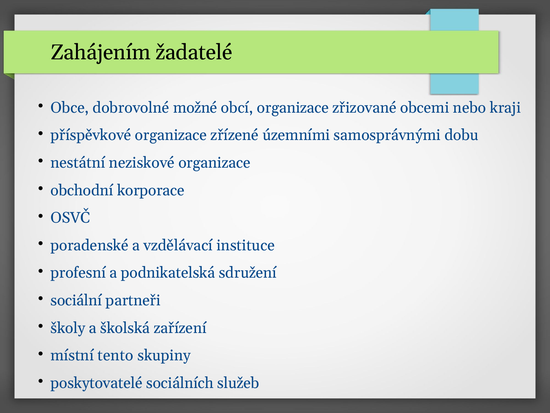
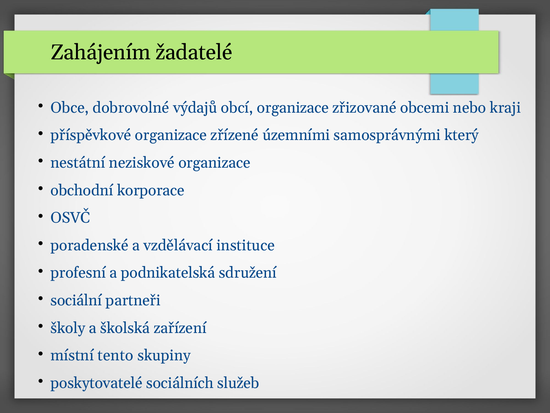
možné: možné -> výdajů (195, 108)
dobu: dobu -> který (462, 135)
